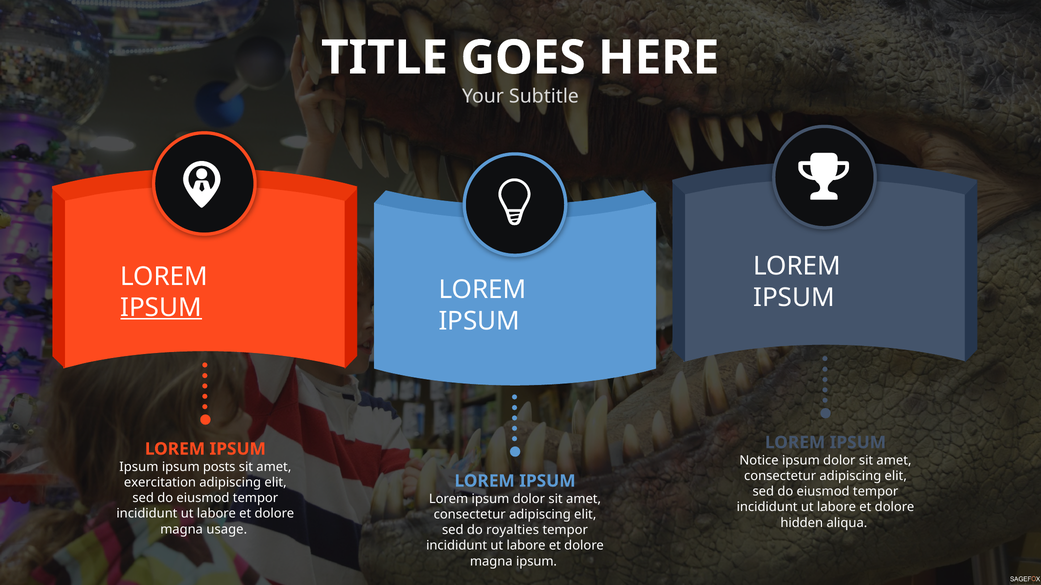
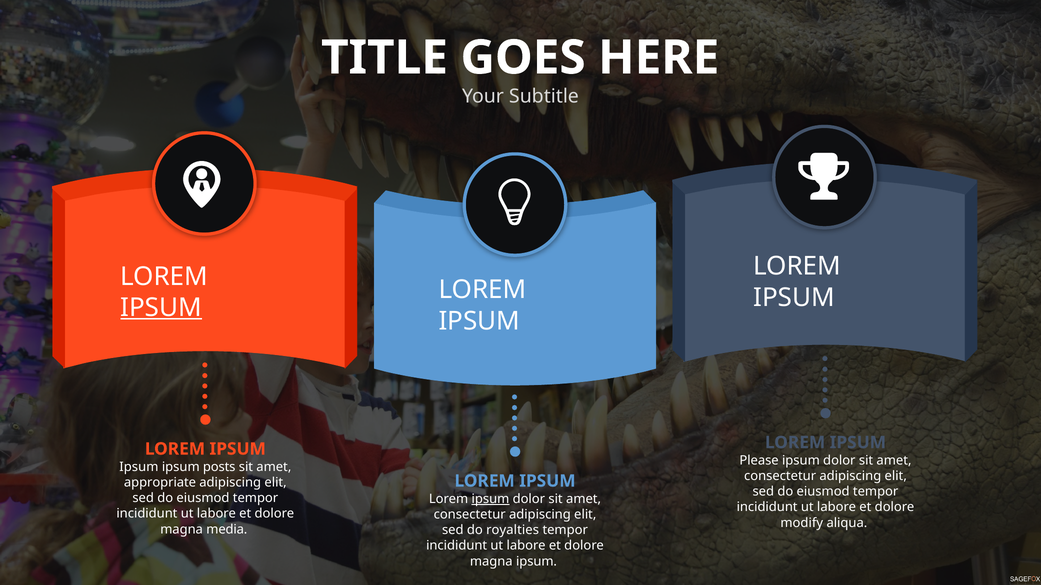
Notice: Notice -> Please (759, 461)
exercitation: exercitation -> appropriate (160, 483)
ipsum underline: none -> present (490, 499)
hidden: hidden -> modify (802, 523)
usage: usage -> media (227, 530)
